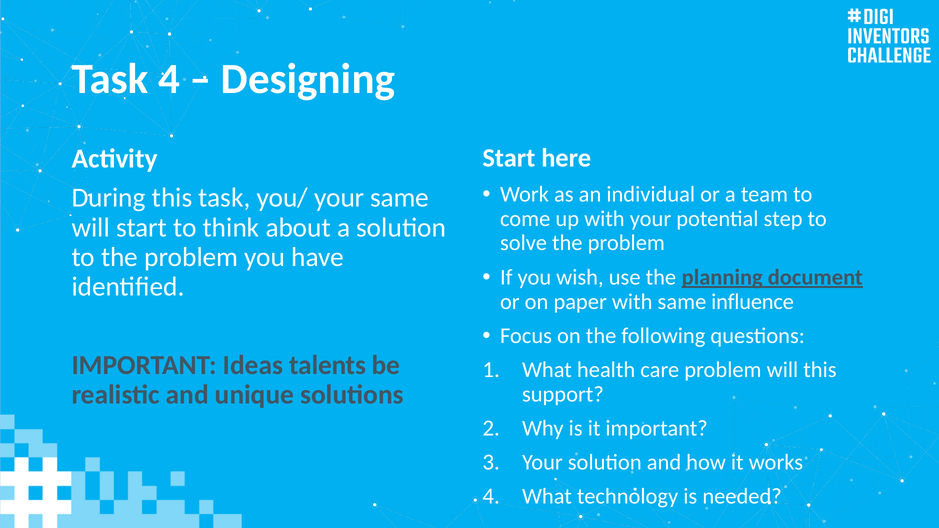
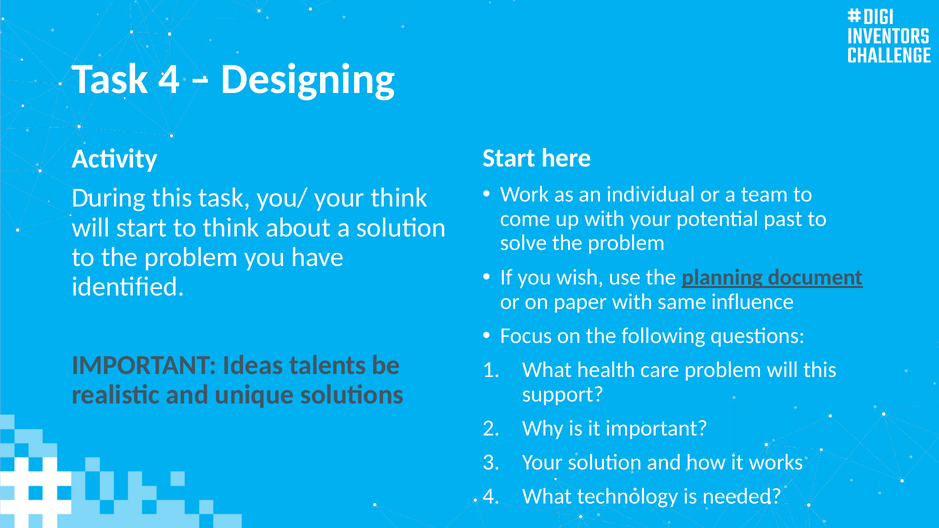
your same: same -> think (399, 198)
step: step -> past (783, 219)
